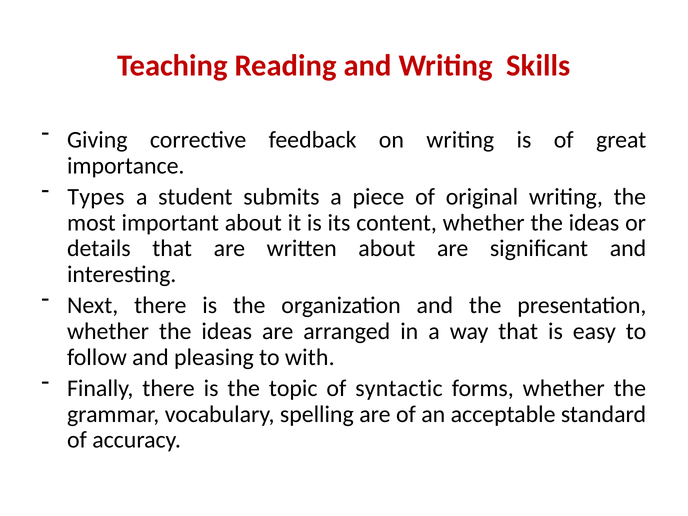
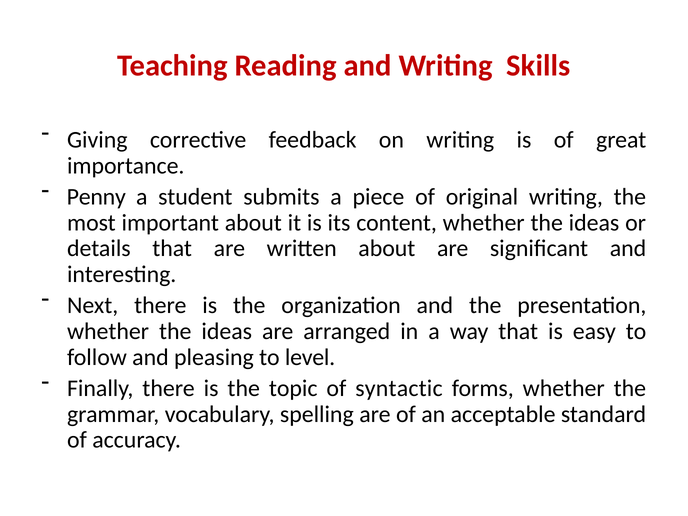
Types: Types -> Penny (96, 197)
with: with -> level (310, 357)
